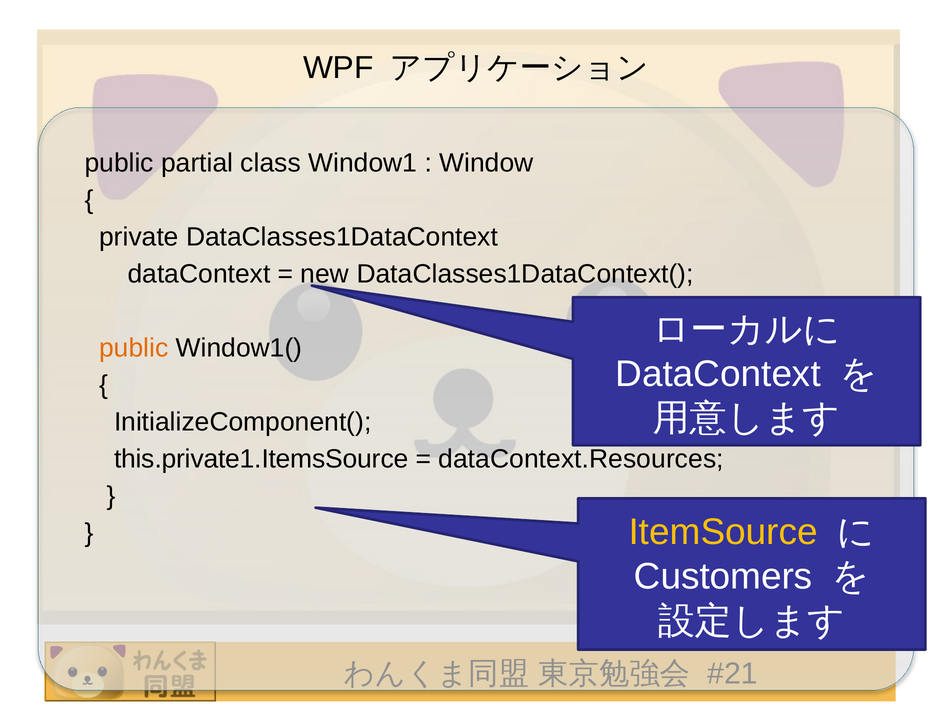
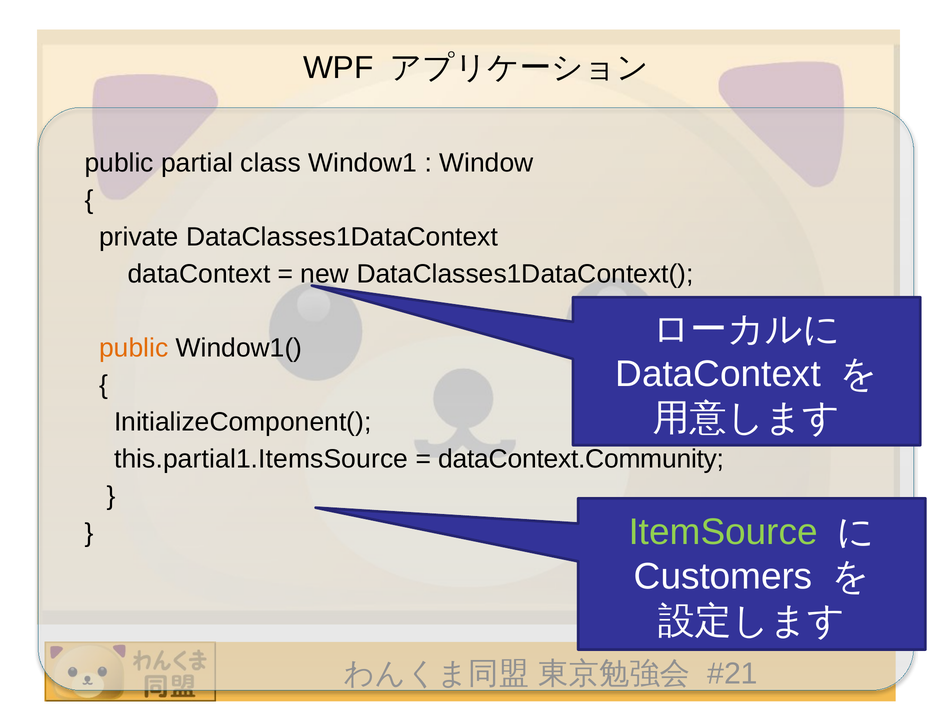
this.private1.ItemsSource: this.private1.ItemsSource -> this.partial1.ItemsSource (261, 459)
dataContext.Resources: dataContext.Resources -> dataContext.Community (581, 459)
ItemSource colour: yellow -> light green (723, 532)
